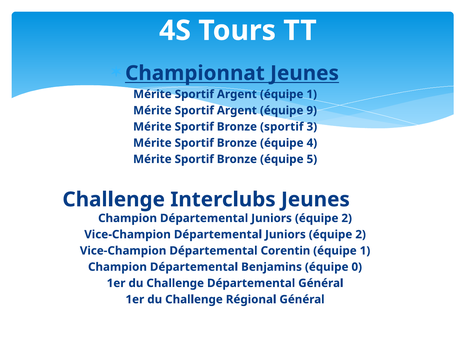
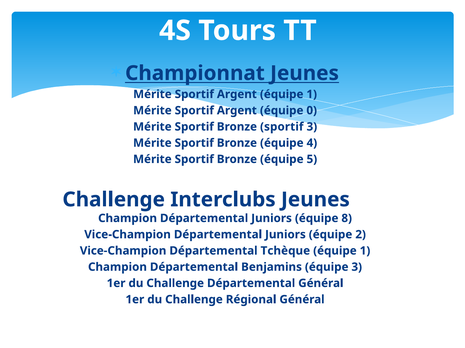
9: 9 -> 0 (312, 111)
2: 2 -> 8 (347, 219)
Corentin: Corentin -> Tchèque (285, 251)
équipe 0: 0 -> 3 (357, 268)
